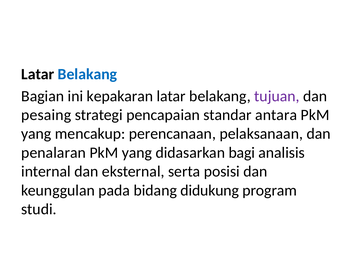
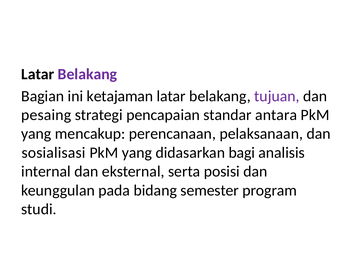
Belakang colour: blue -> purple (87, 74)
kepakaran: kepakaran -> ketajaman (120, 96)
penalaran: penalaran -> sosialisasi (54, 153)
didukung: didukung -> semester (210, 191)
